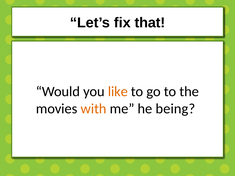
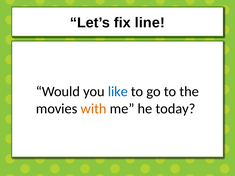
that: that -> line (150, 23)
like colour: orange -> blue (118, 92)
being: being -> today (175, 109)
